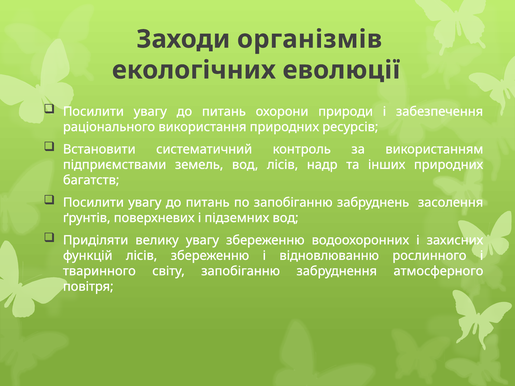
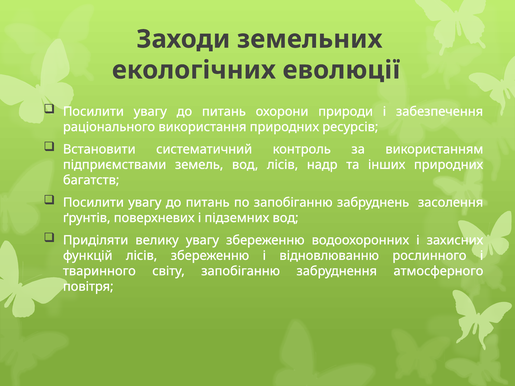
організмів: організмів -> земельних (310, 39)
